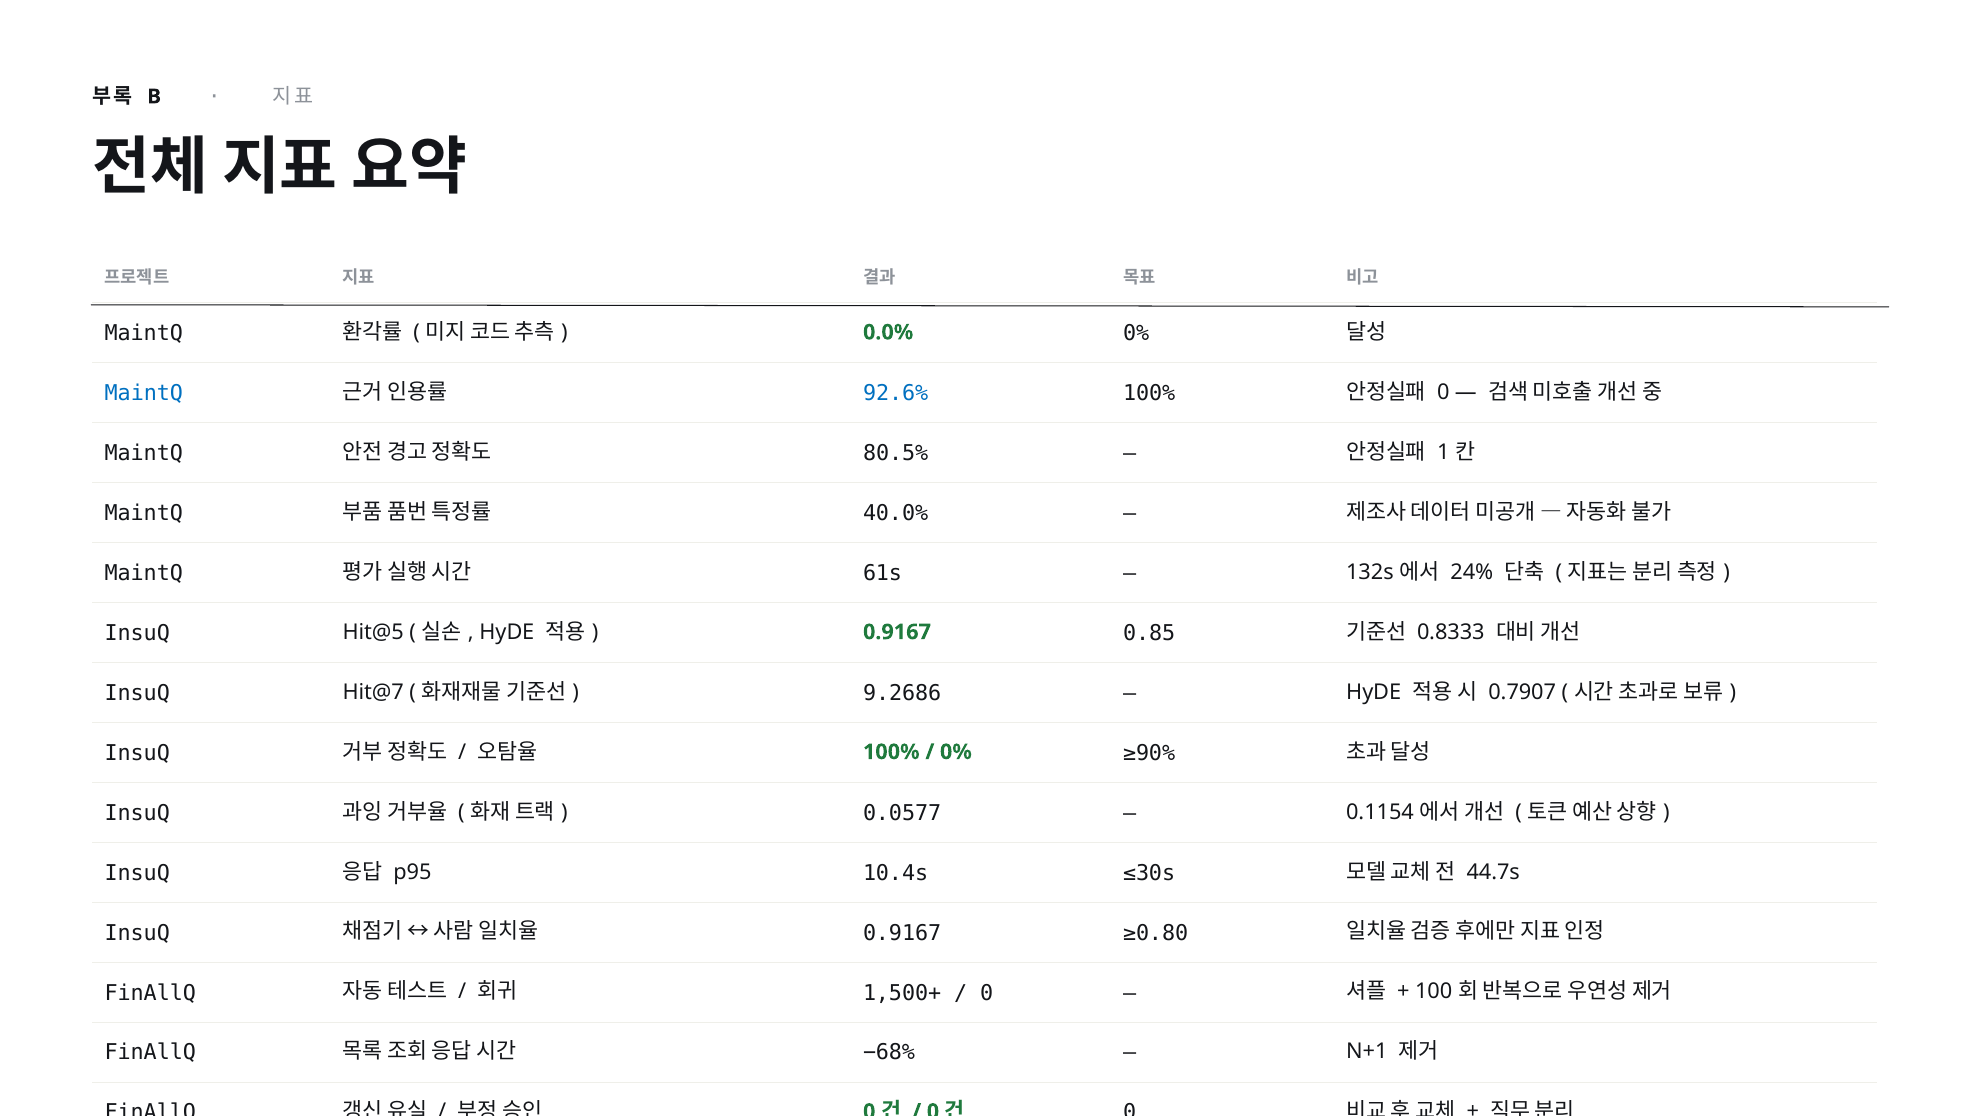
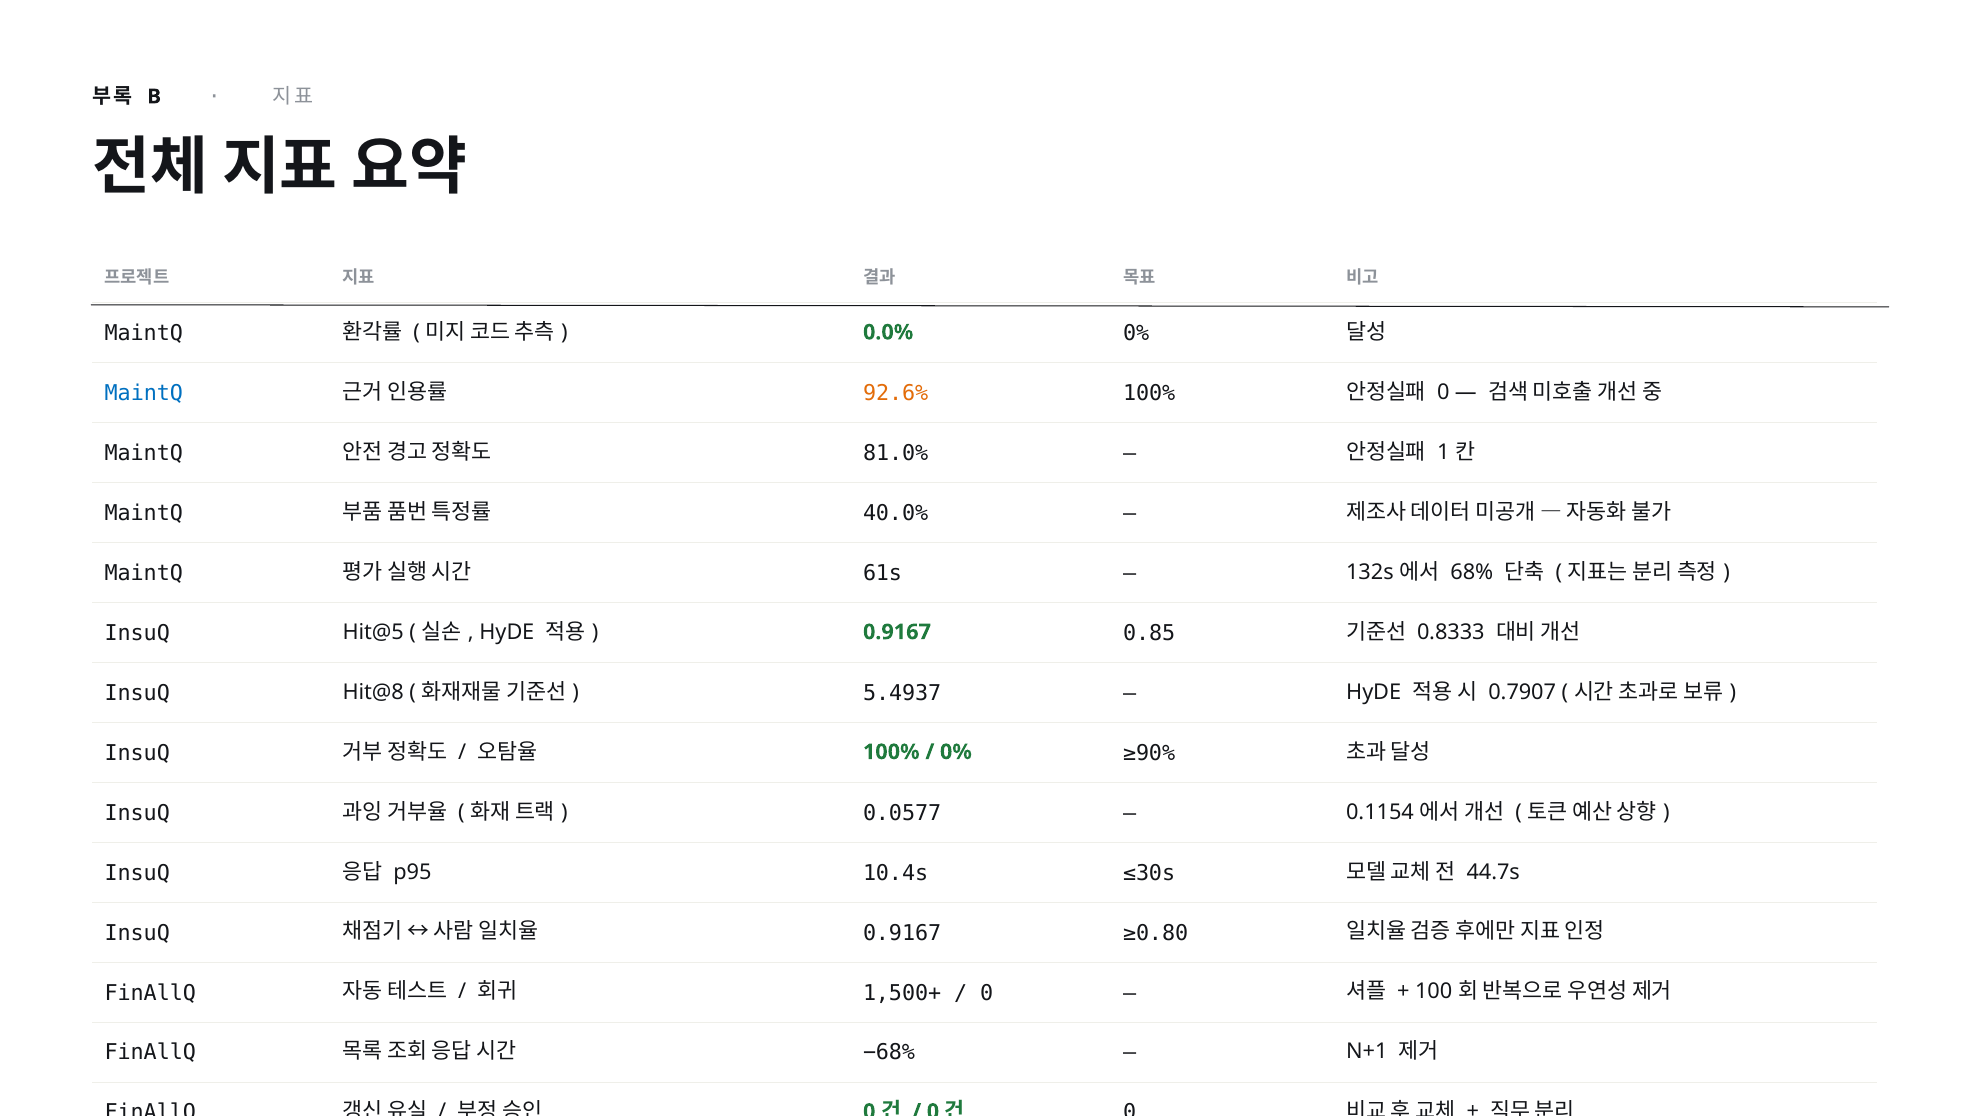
92.6% colour: blue -> orange (896, 394)
80.5%: 80.5% -> 81.0% (896, 454)
24%: 24% -> 68% (1472, 572)
Hit@7: Hit@7 -> Hit@8 (373, 692)
9.2686: 9.2686 -> 5.4937 (902, 693)
